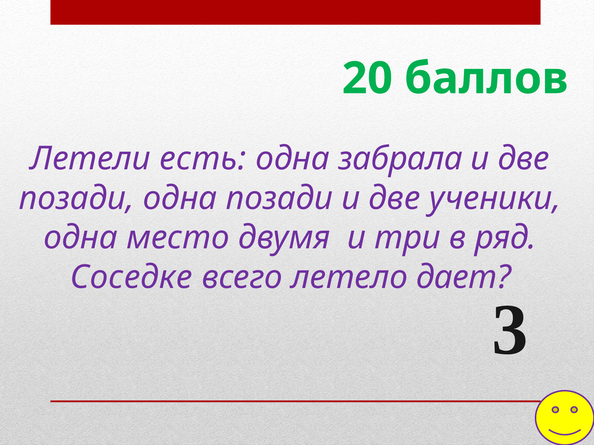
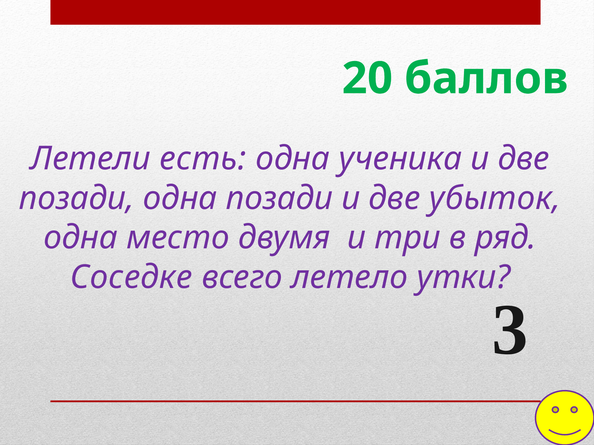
забрала: забрала -> ученика (400, 159)
ученики: ученики -> убыток (495, 198)
дает: дает -> утки (463, 278)
